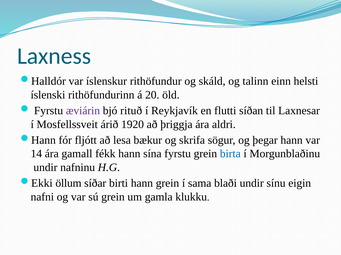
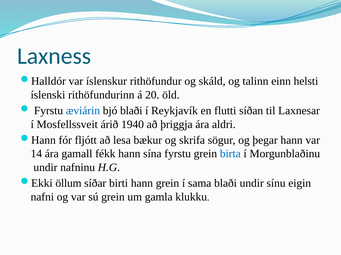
æviárin colour: purple -> blue (83, 111)
bjó rituð: rituð -> blaði (131, 111)
1920: 1920 -> 1940 (133, 125)
